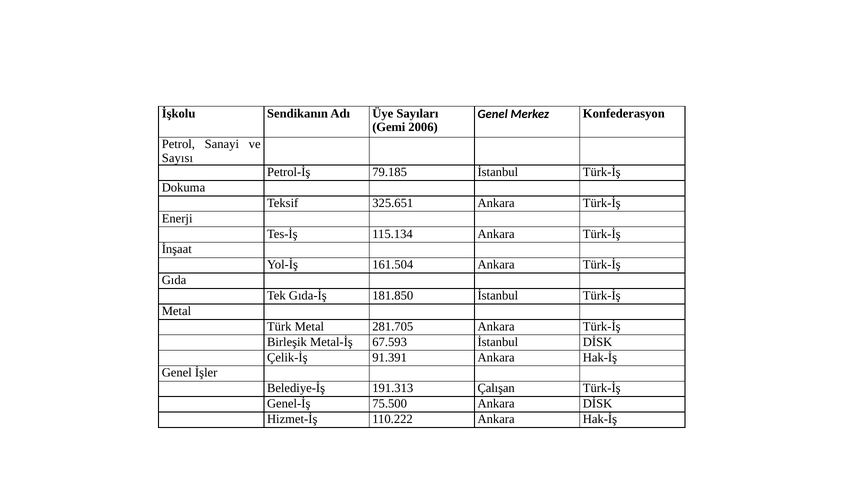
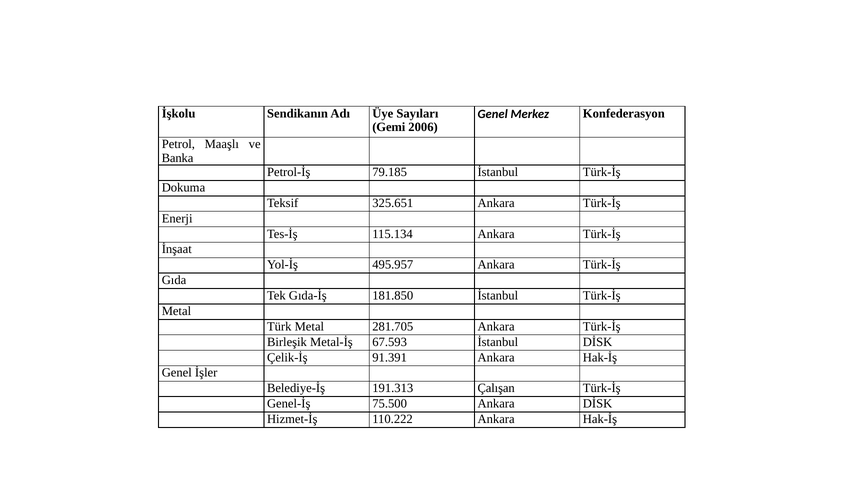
Sanayi: Sanayi -> Maaşlı (222, 144)
Sayısı: Sayısı -> Banka (178, 158)
161.504: 161.504 -> 495.957 (393, 265)
